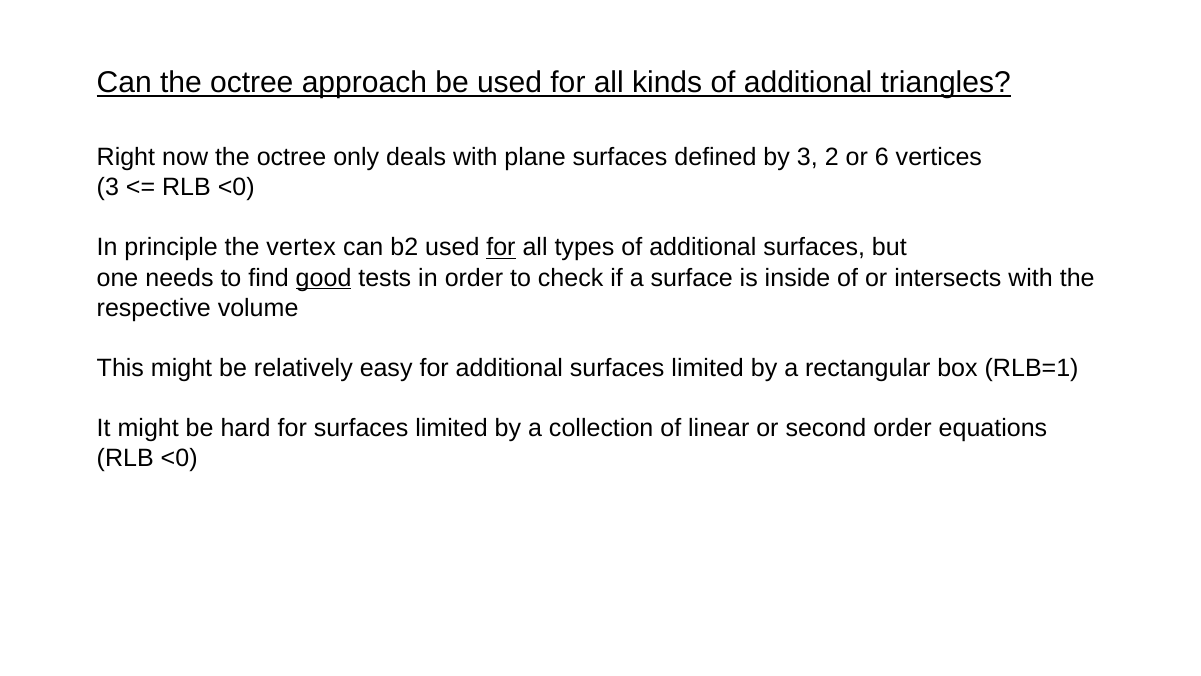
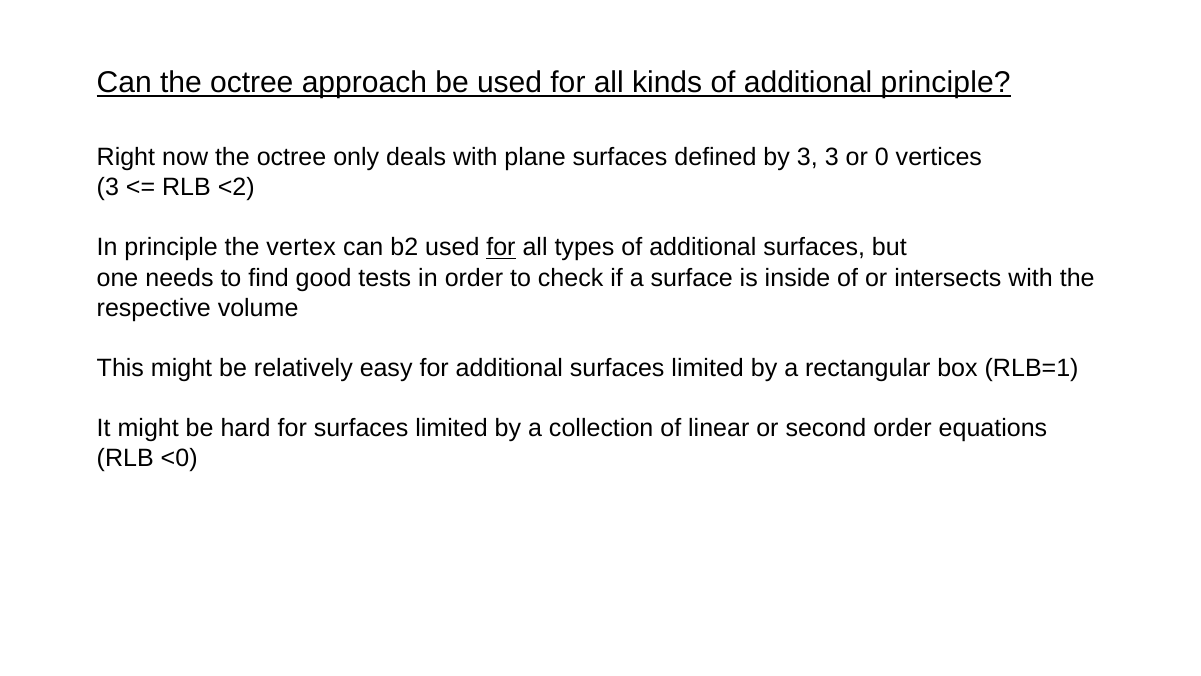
additional triangles: triangles -> principle (946, 83)
3 2: 2 -> 3 (832, 157)
6: 6 -> 0 (882, 157)
<0: <0 -> <2 (236, 187)
good underline: present -> none (324, 278)
